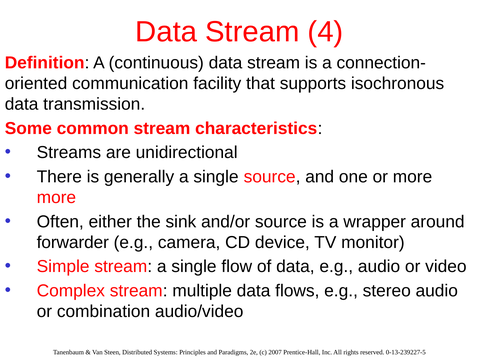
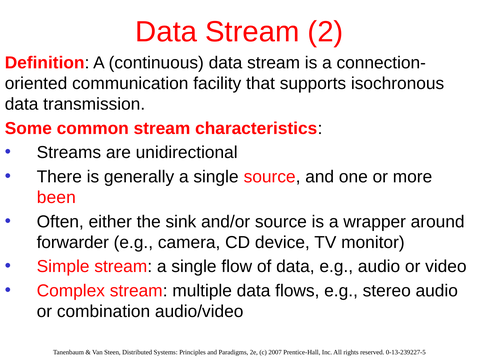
4: 4 -> 2 (326, 32)
more: more -> been (56, 198)
